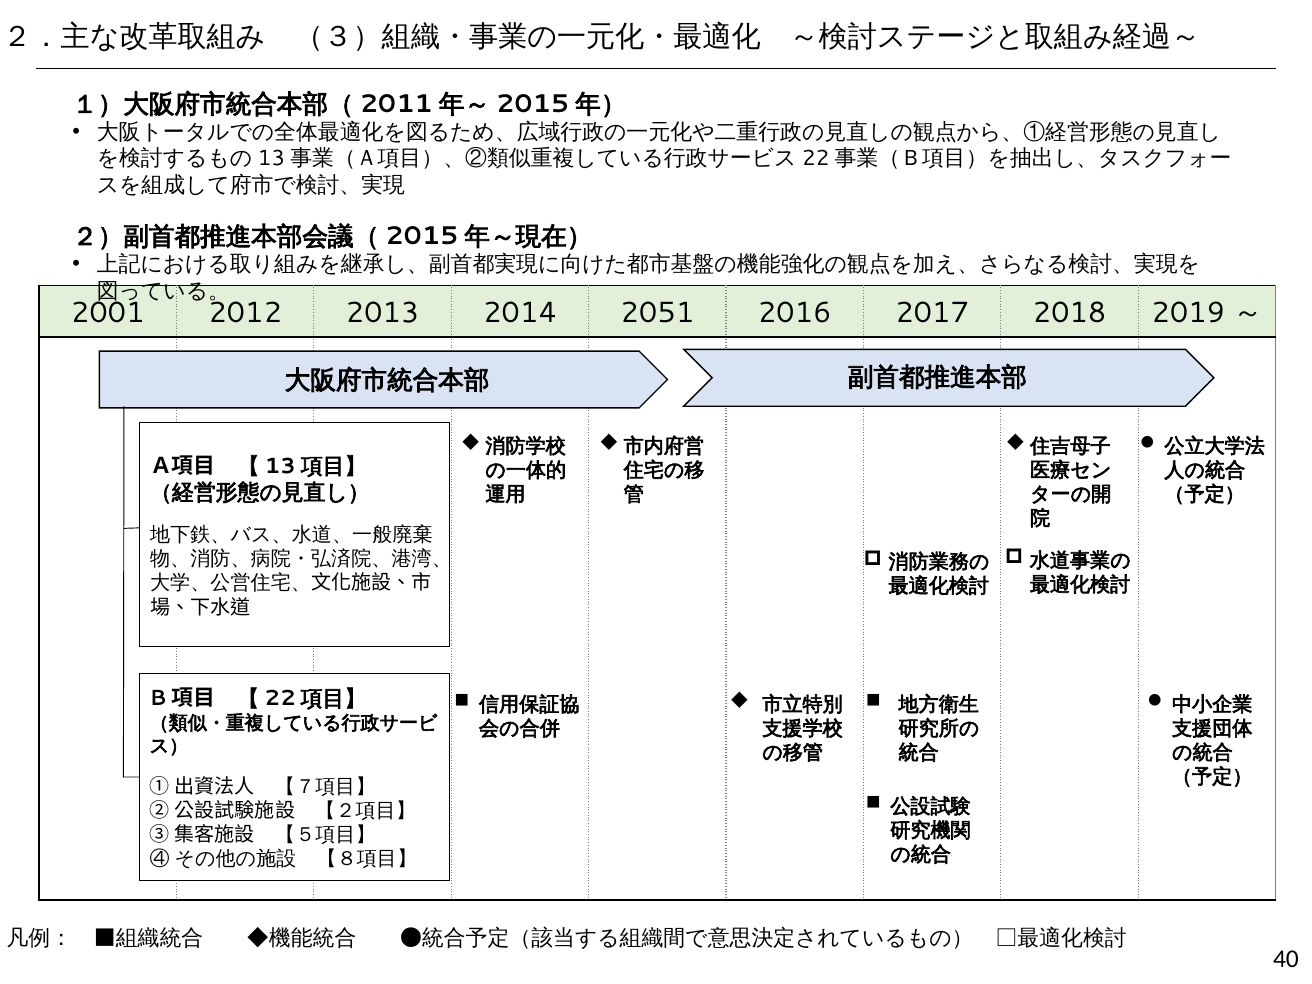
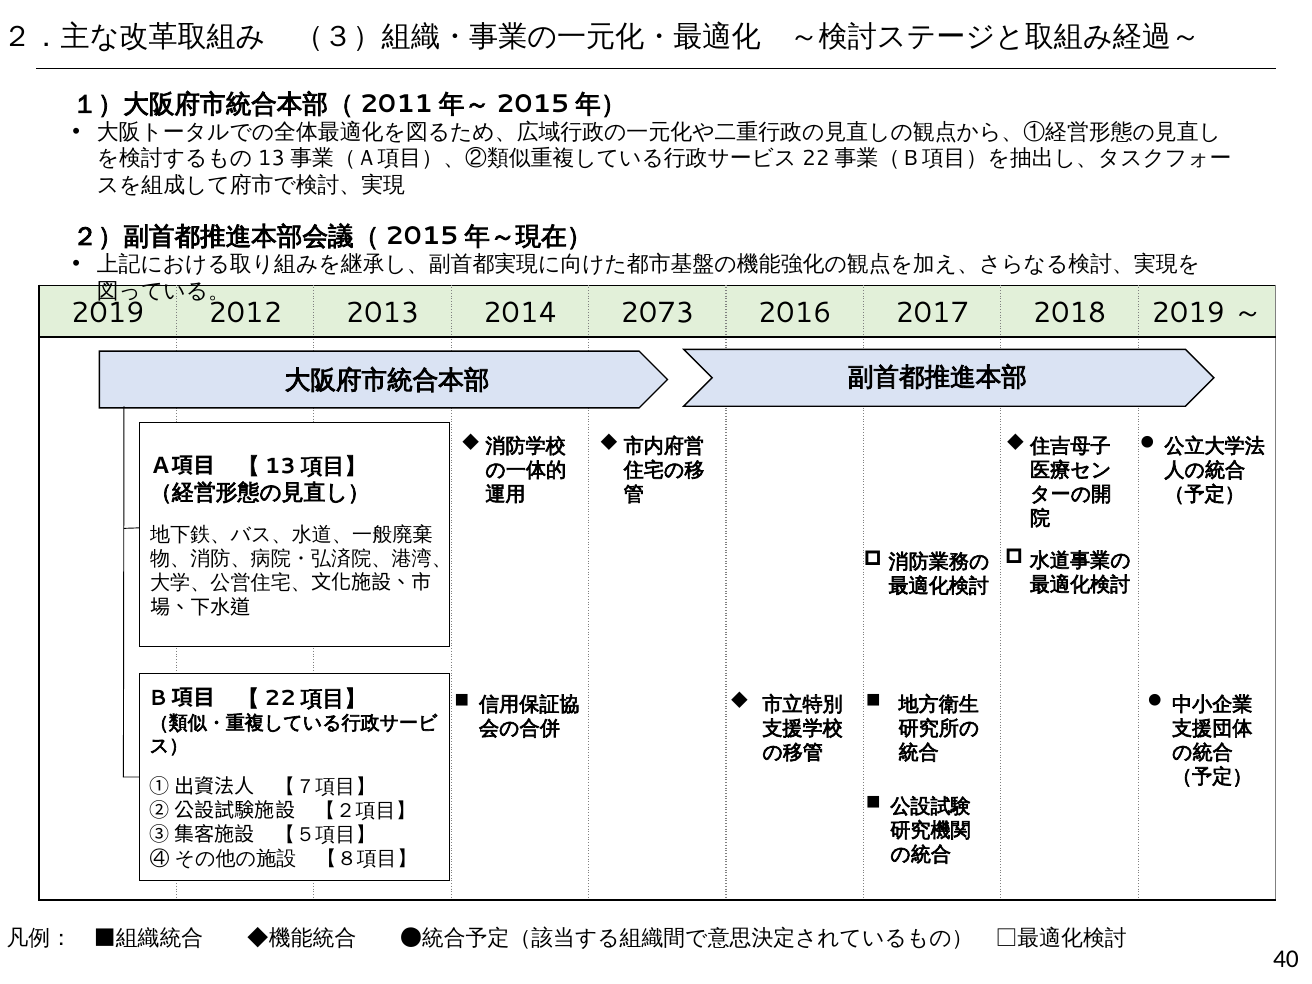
2001: 2001 -> 2019 (108, 313)
2051: 2051 -> 2073 (657, 313)
